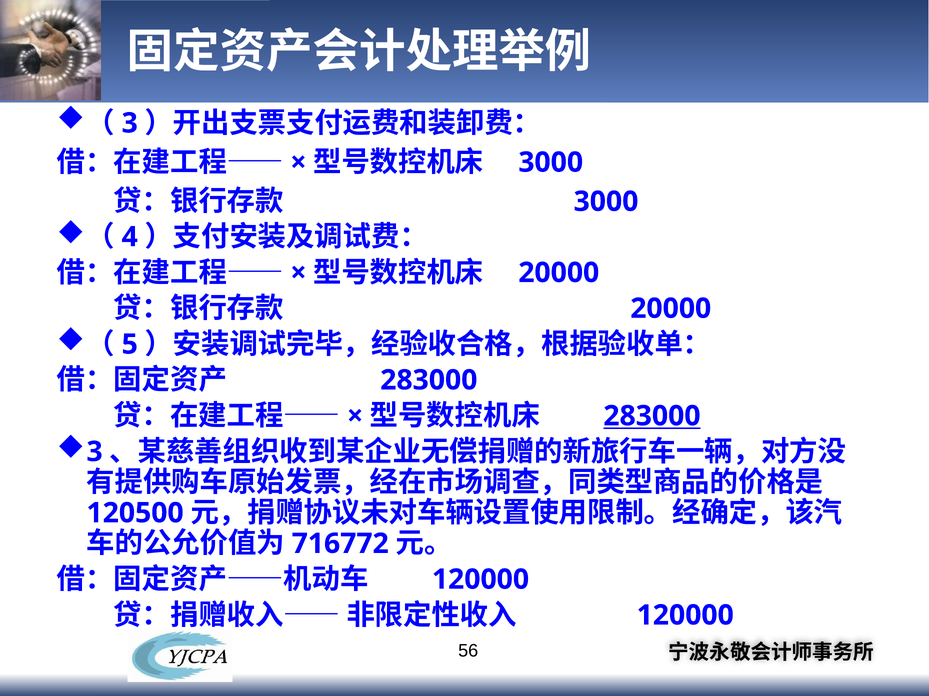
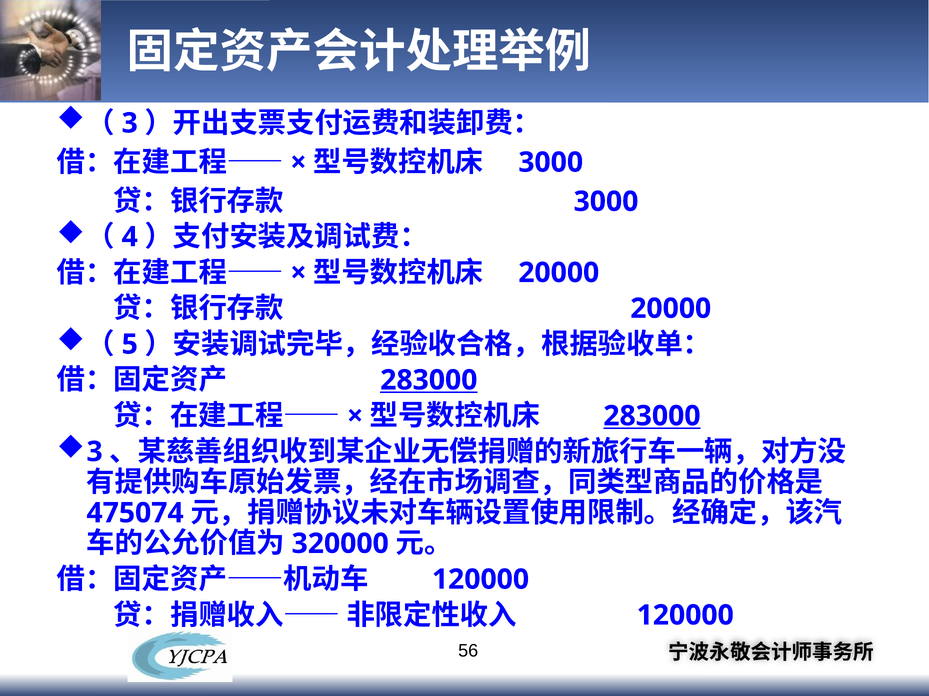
283000 underline: none -> present (429, 381)
120500: 120500 -> 475074 (135, 514)
716772: 716772 -> 320000 (340, 544)
